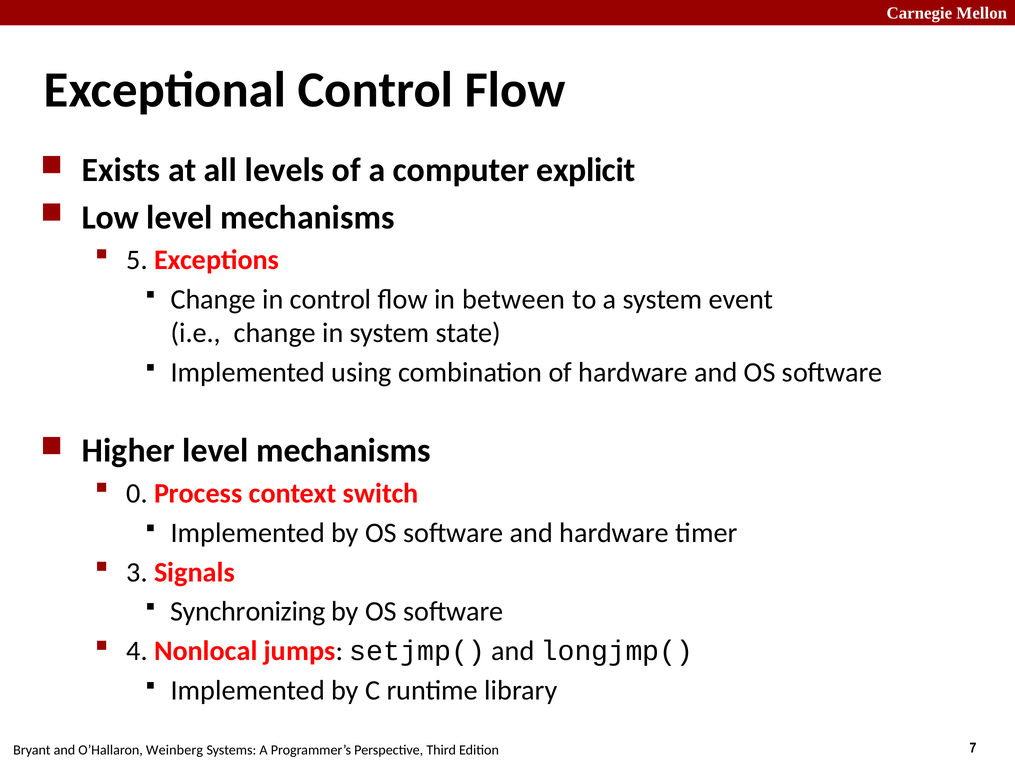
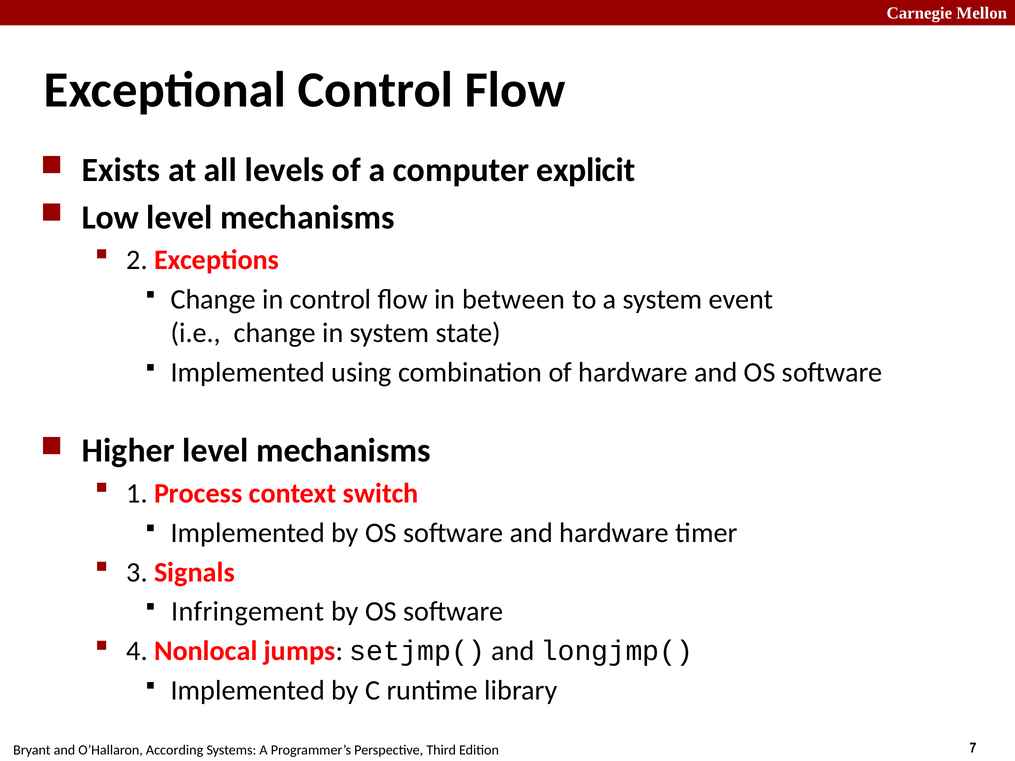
5: 5 -> 2 (137, 260)
0: 0 -> 1 (137, 493)
Synchronizing: Synchronizing -> Infringement (248, 612)
Weinberg: Weinberg -> According (175, 750)
